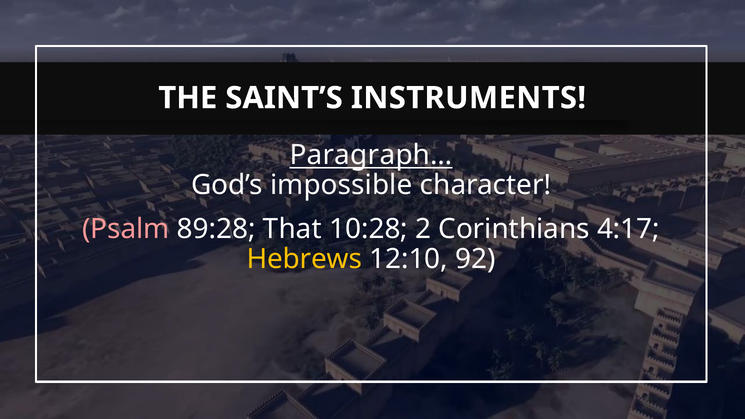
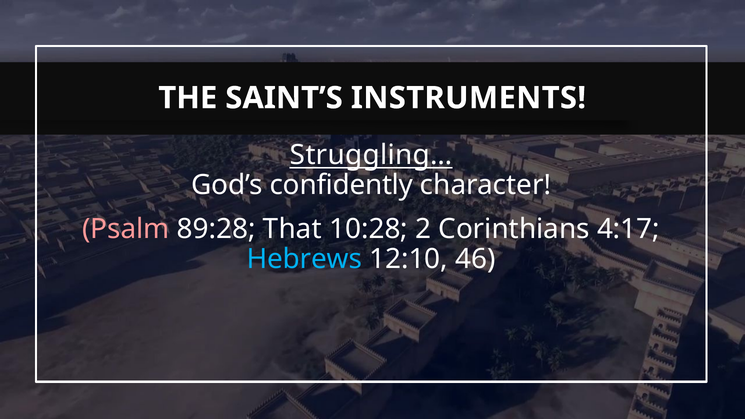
Paragraph…: Paragraph… -> Struggling… (371, 155)
impossible: impossible -> confidently (341, 185)
Hebrews colour: yellow -> light blue (304, 259)
92: 92 -> 46 (475, 259)
